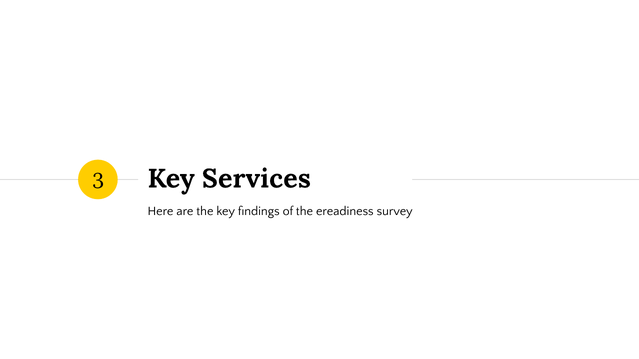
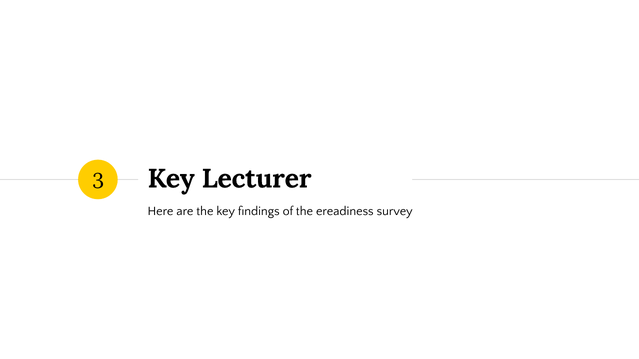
Services: Services -> Lecturer (257, 179)
